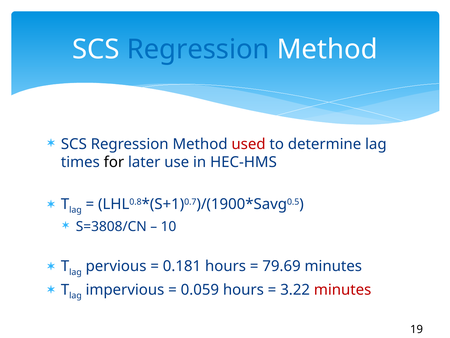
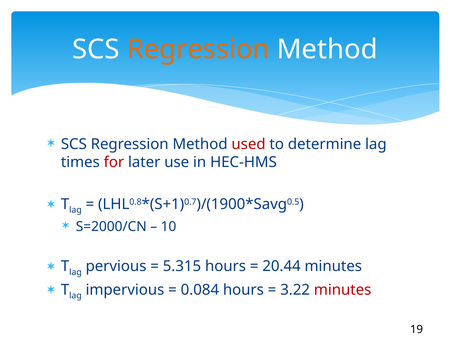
Regression colour: blue -> orange (198, 49)
for colour: black -> red (114, 162)
S=3808/CN: S=3808/CN -> S=2000/CN (111, 226)
0.181: 0.181 -> 5.315 (182, 266)
79.69: 79.69 -> 20.44 (282, 266)
0.059: 0.059 -> 0.084 (200, 289)
